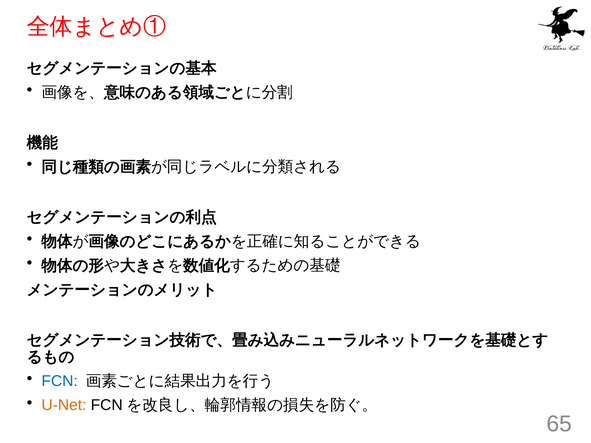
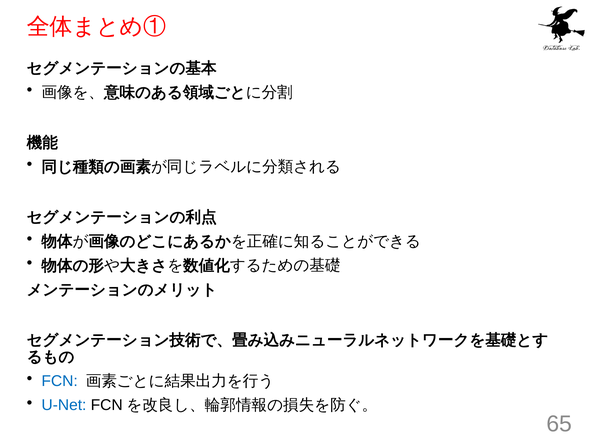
U-Net colour: orange -> blue (64, 405)
